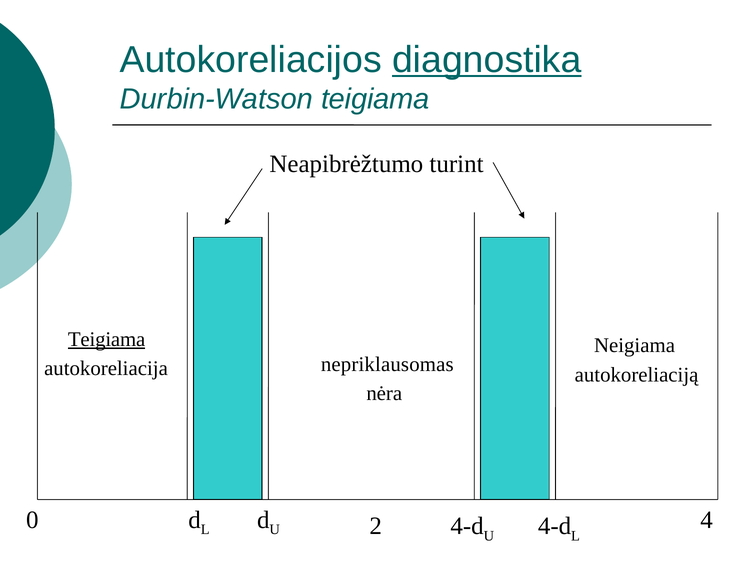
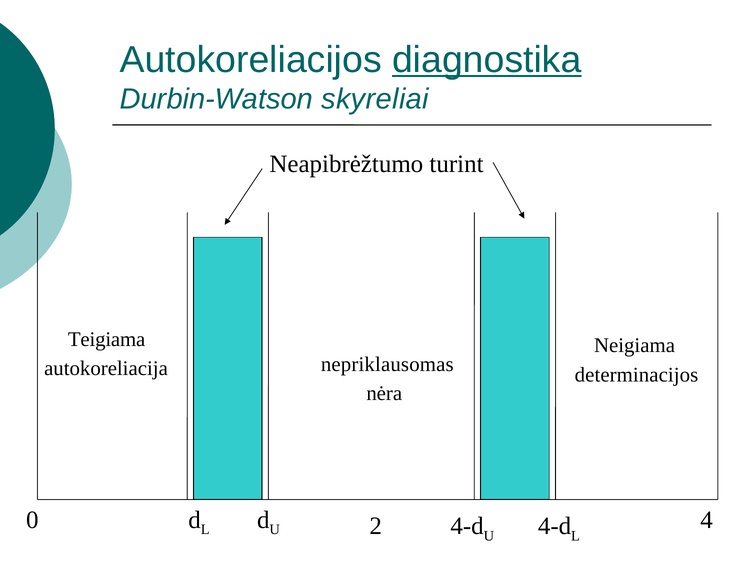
Durbin-Watson teigiama: teigiama -> skyreliai (375, 99)
Teigiama underline: present -> none (107, 339)
autokoreliaciją: autokoreliaciją -> determinacijos (637, 374)
